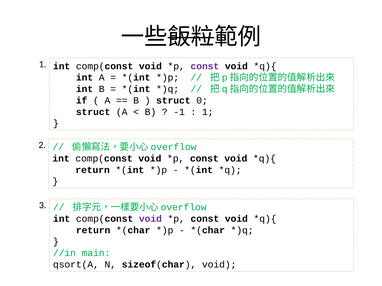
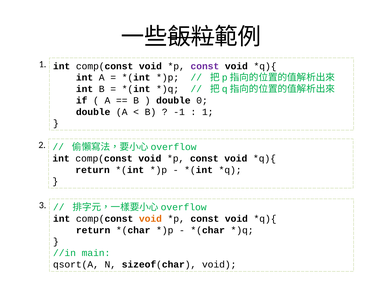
struct: struct -> double (173, 101)
struct: struct -> double (93, 112)
void colour: purple -> orange (150, 219)
